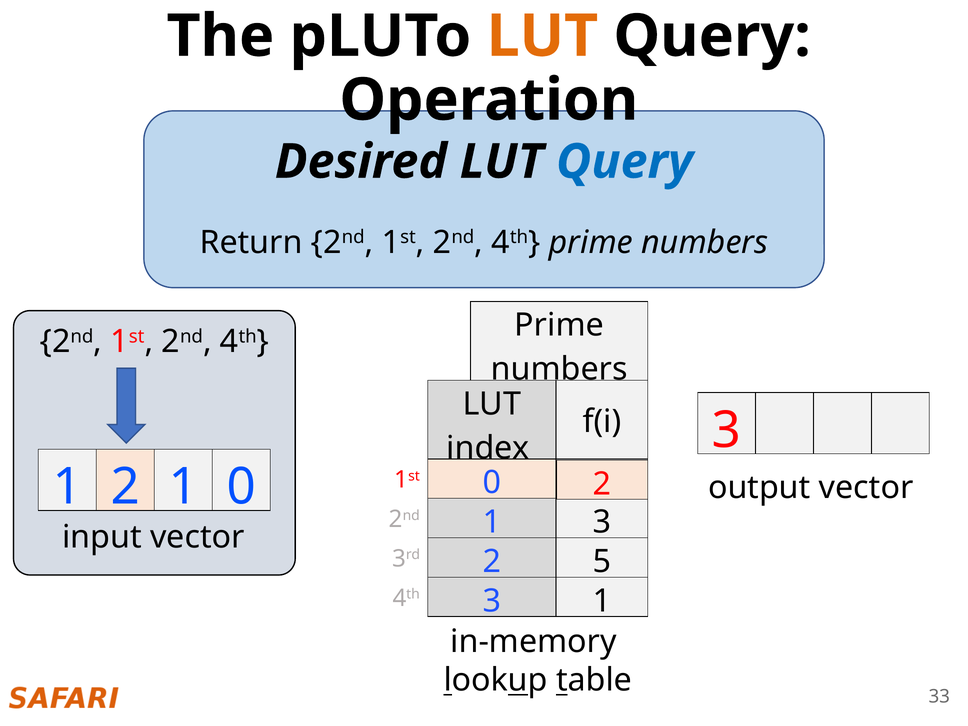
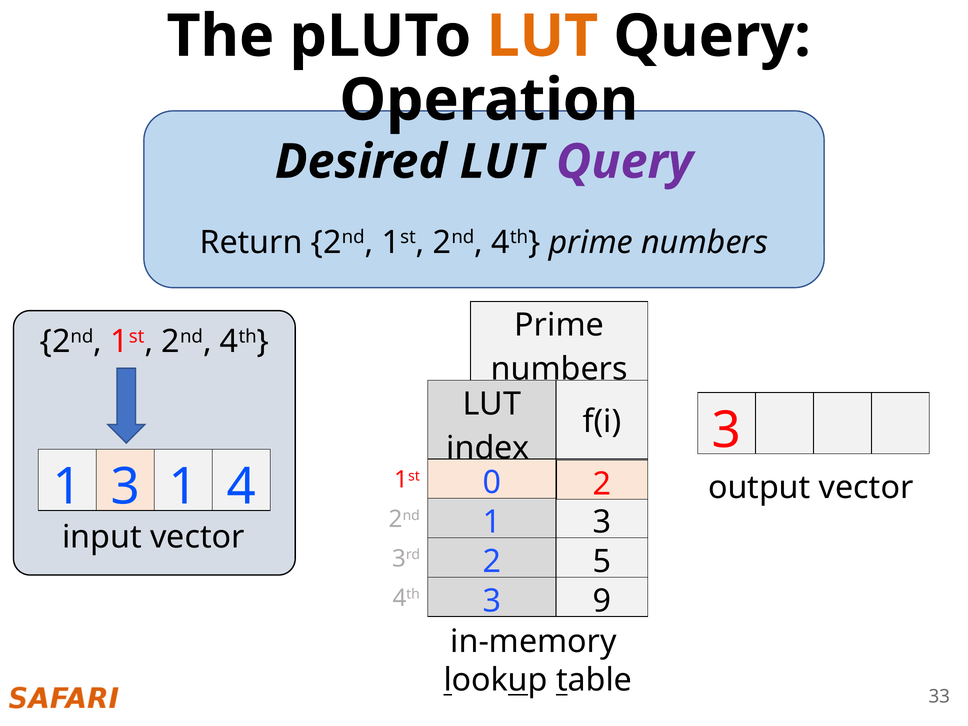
Query colour: blue -> purple (625, 162)
2: 2 -> 3 (125, 487)
1 0: 0 -> 4 (241, 487)
1: 1 -> 9 (602, 601)
